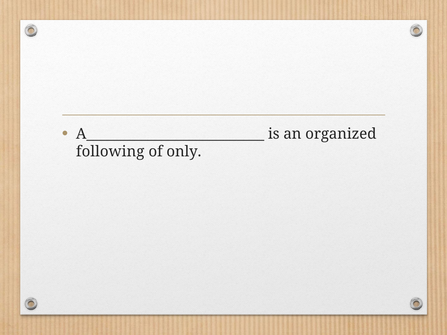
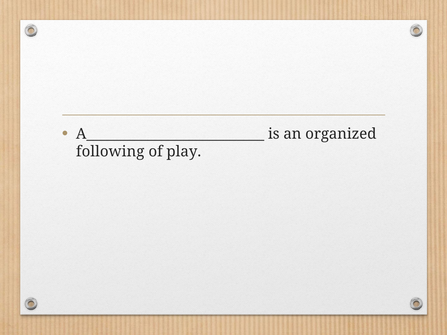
only: only -> play (184, 152)
